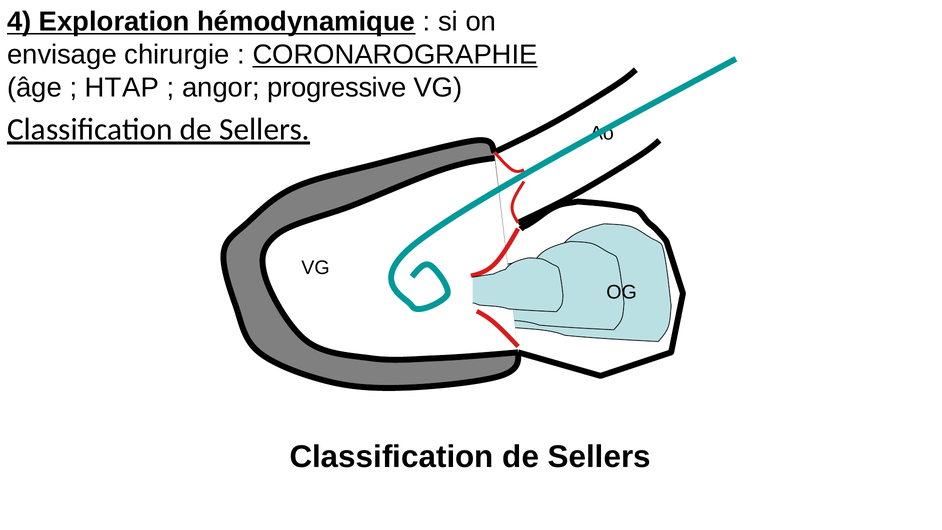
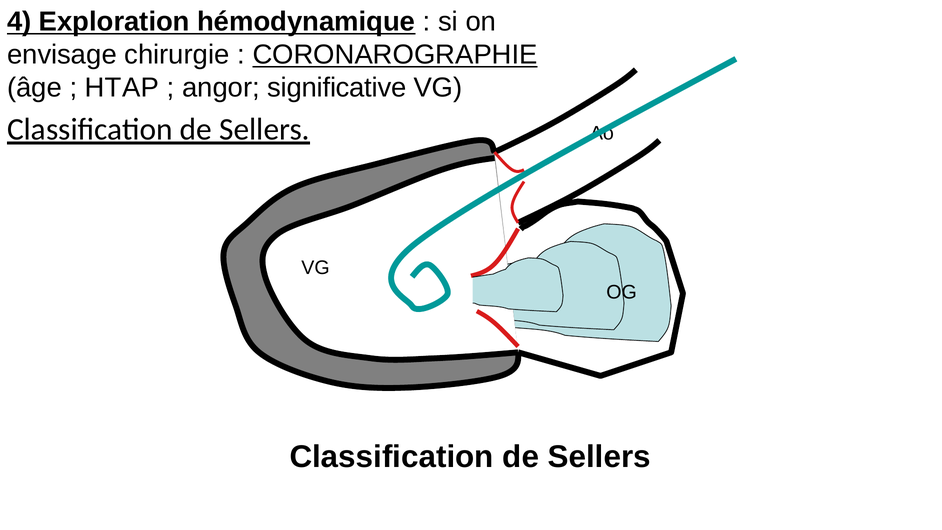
progressive: progressive -> significative (337, 88)
